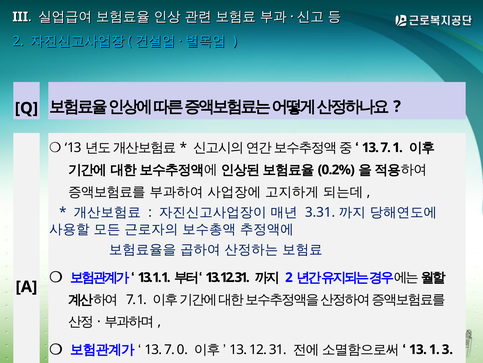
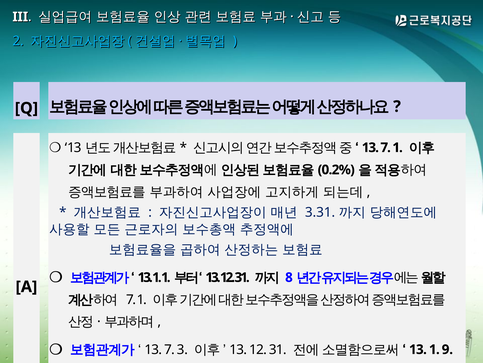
2: 2 -> 8 (289, 277)
0: 0 -> 3 (182, 349)
3: 3 -> 9 (447, 349)
